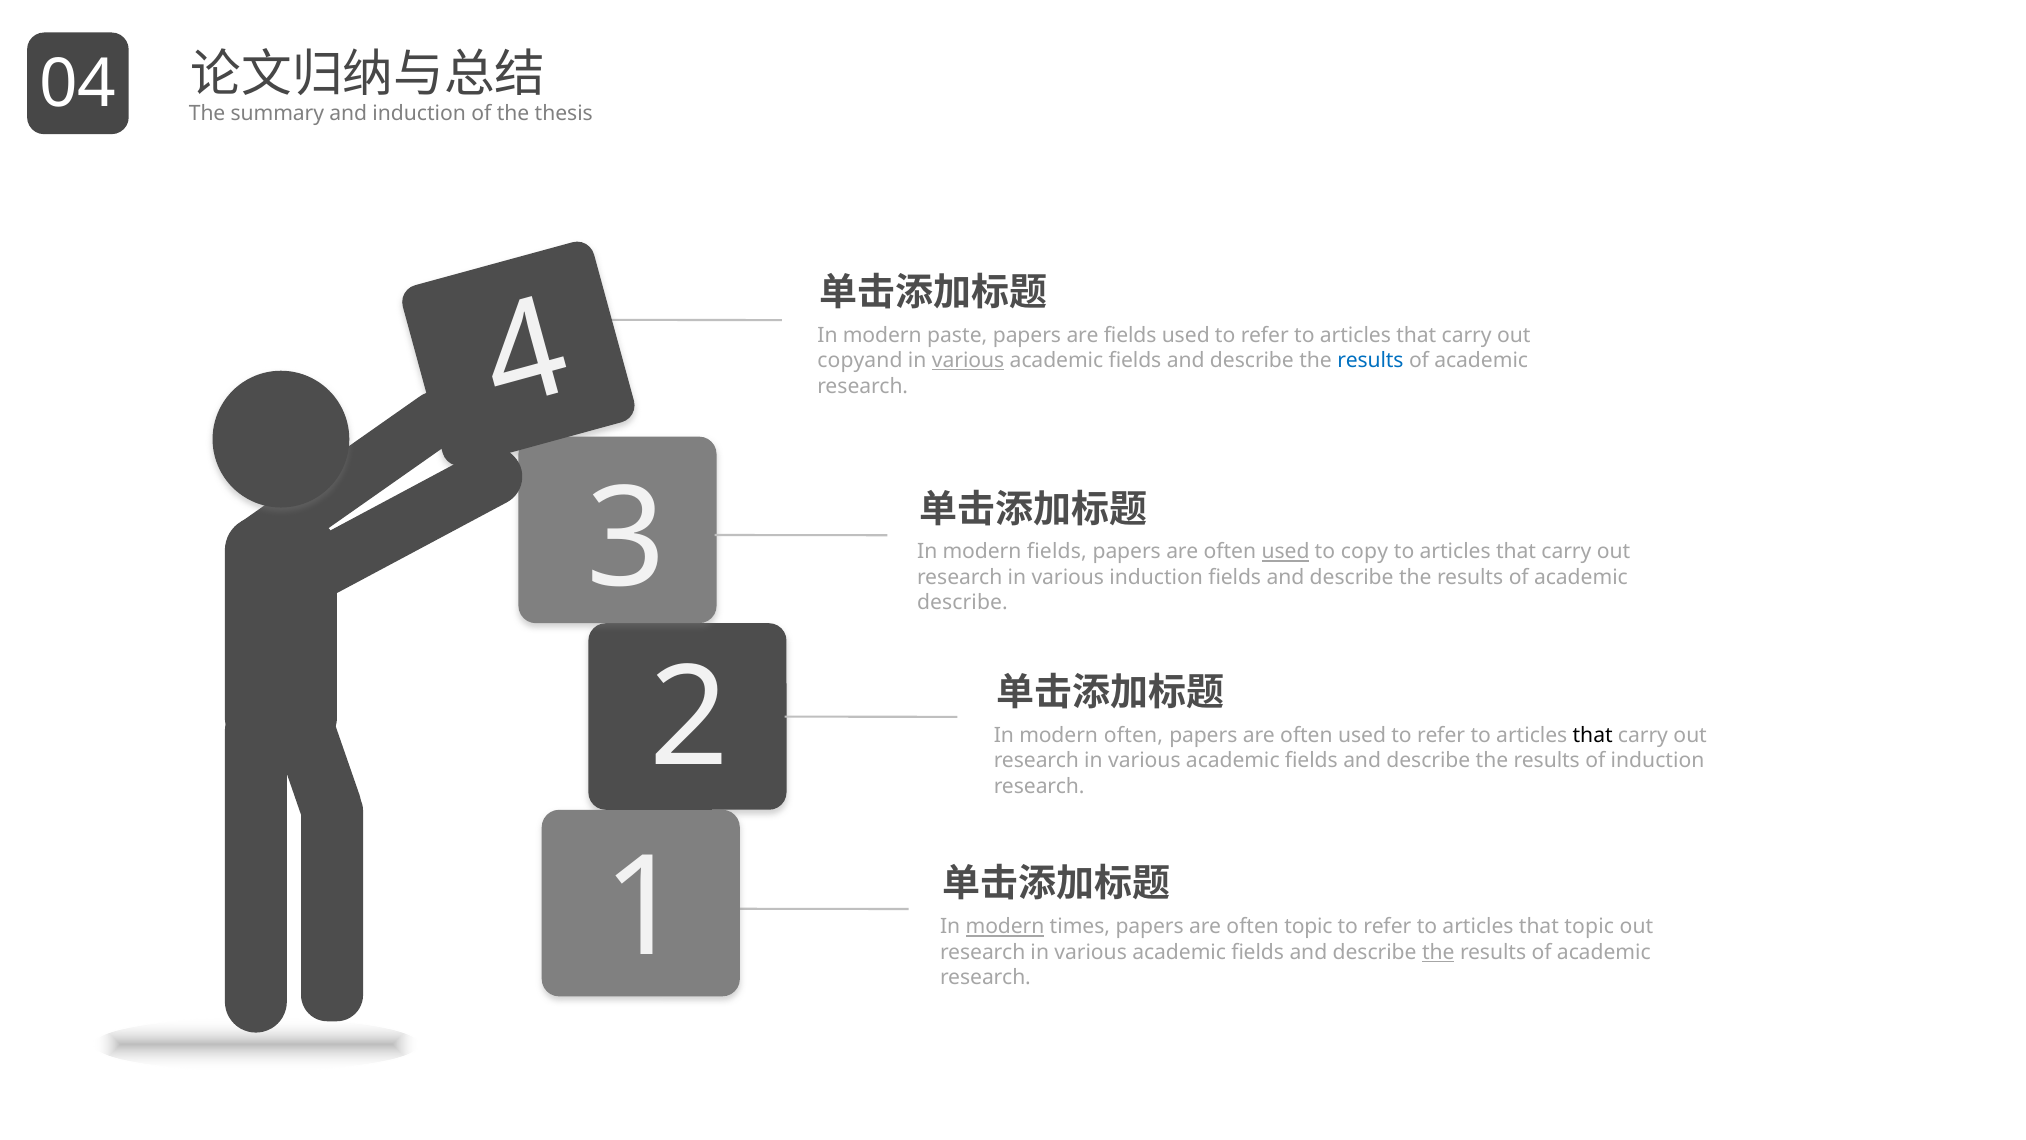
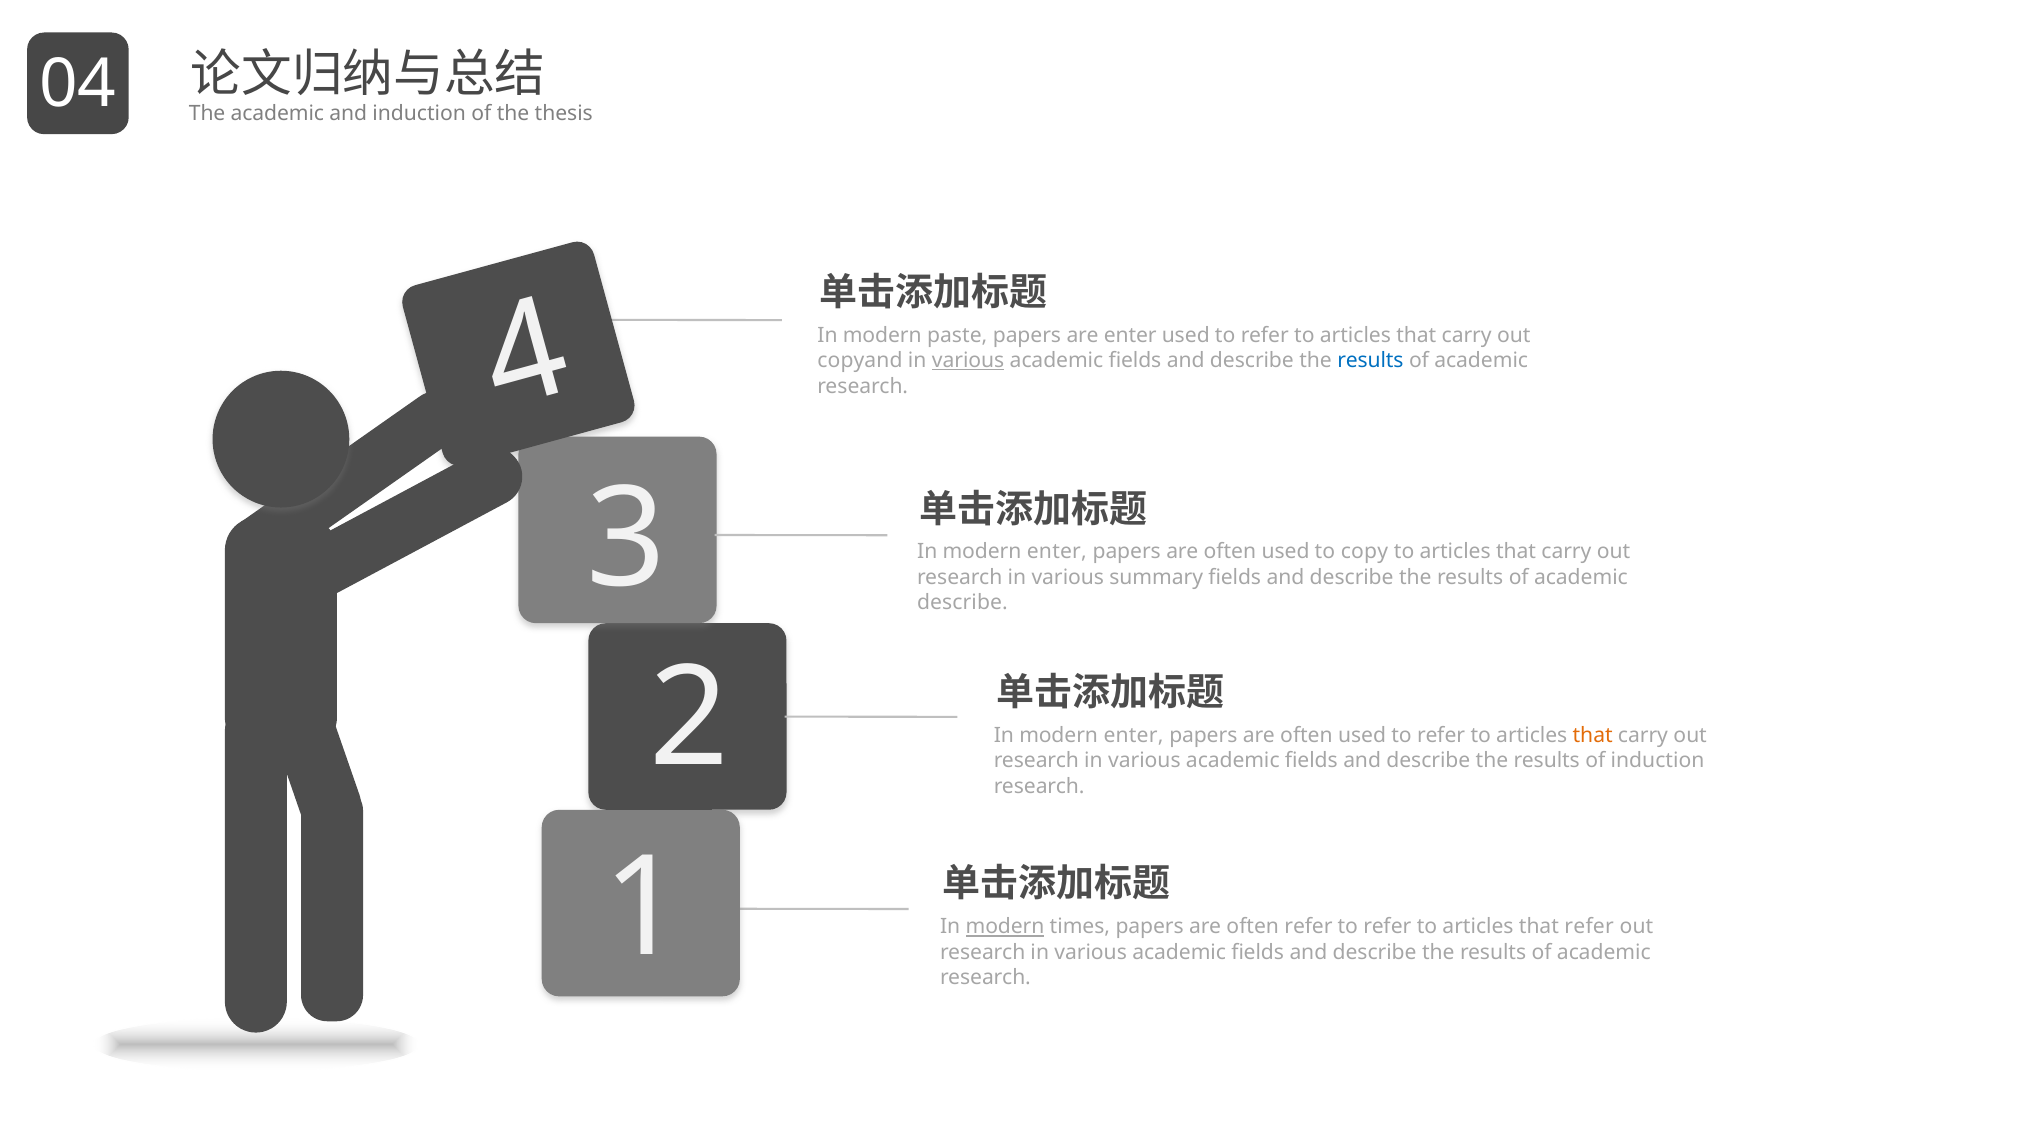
The summary: summary -> academic (277, 113)
are fields: fields -> enter (1130, 335)
fields: fields -> enter (1057, 552)
used underline: present -> none (1286, 552)
various induction: induction -> summary (1156, 577)
often: often -> enter (1133, 735)
that colour: black -> orange (1593, 735)
often topic: topic -> refer (1308, 926)
that topic: topic -> refer (1589, 926)
the underline: present -> none (1438, 952)
